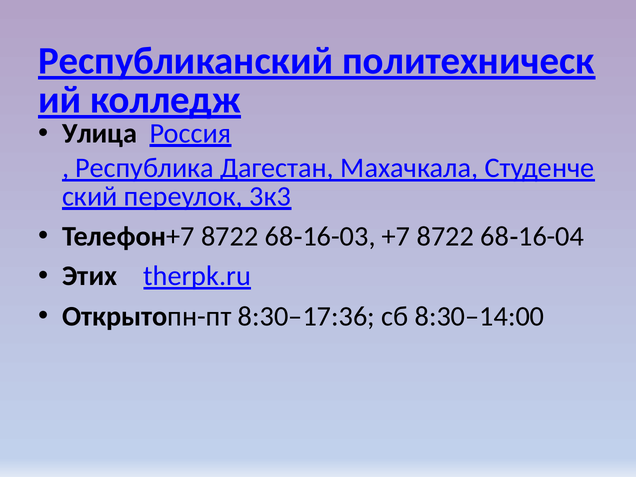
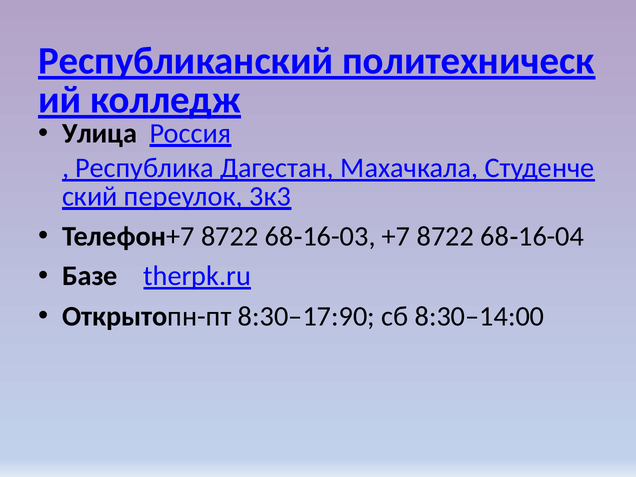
Этих: Этих -> Базе (90, 276)
8:30–17:36: 8:30–17:36 -> 8:30–17:90 (306, 316)
